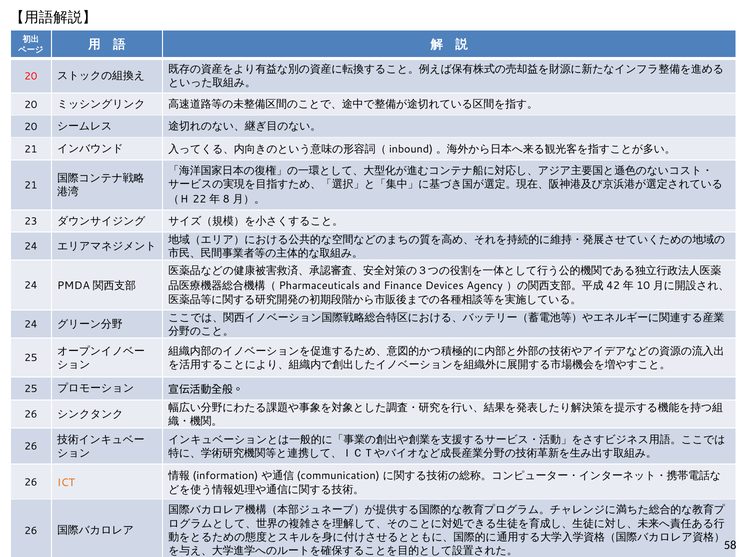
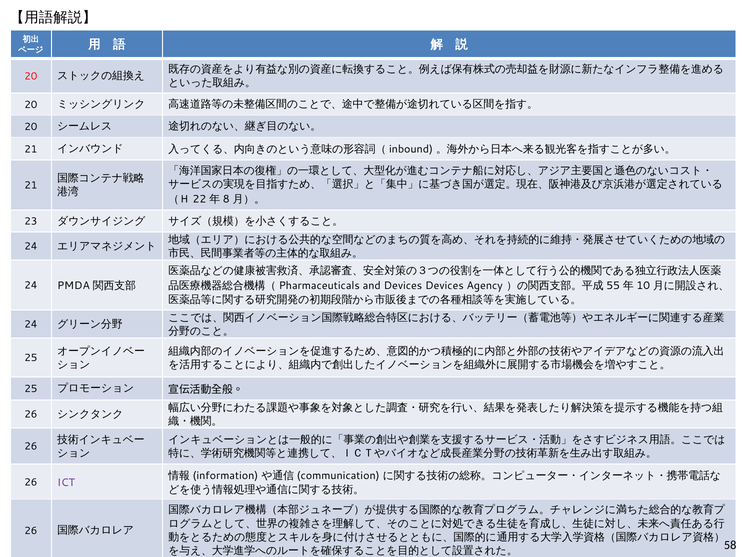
and Finance: Finance -> Devices (403, 286)
42: 42 -> 55 (613, 286)
ICT colour: orange -> purple (66, 483)
